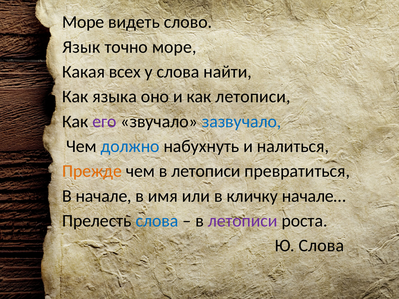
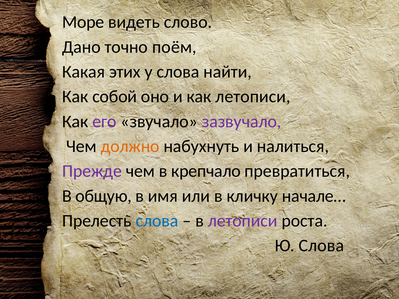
Язык: Язык -> Дано (81, 47)
точно море: море -> поём (174, 47)
всех: всех -> этих (125, 72)
языка: языка -> собой (115, 97)
зазвучало colour: blue -> purple (242, 122)
должно colour: blue -> orange (130, 146)
Прежде colour: orange -> purple (92, 171)
чем в летописи: летописи -> крепчало (206, 171)
начале: начале -> общую (104, 196)
